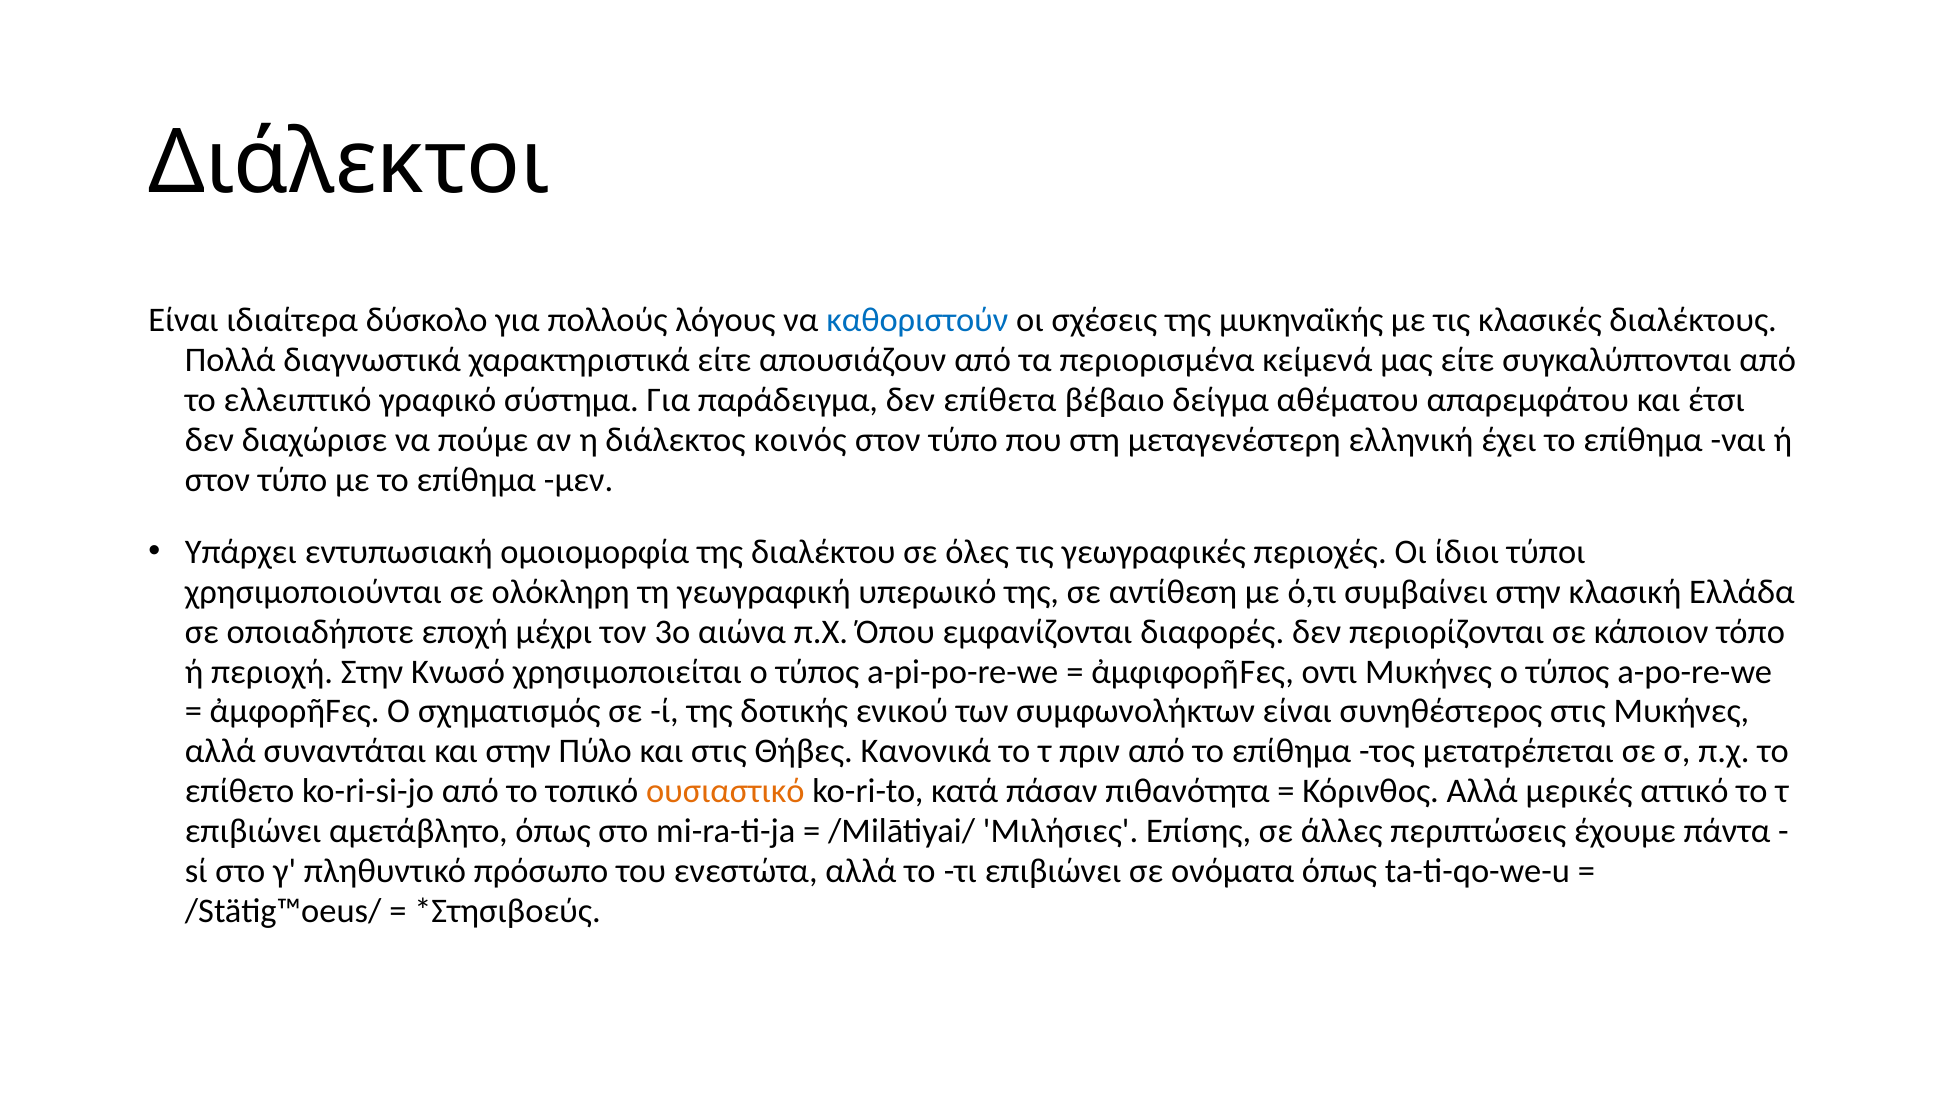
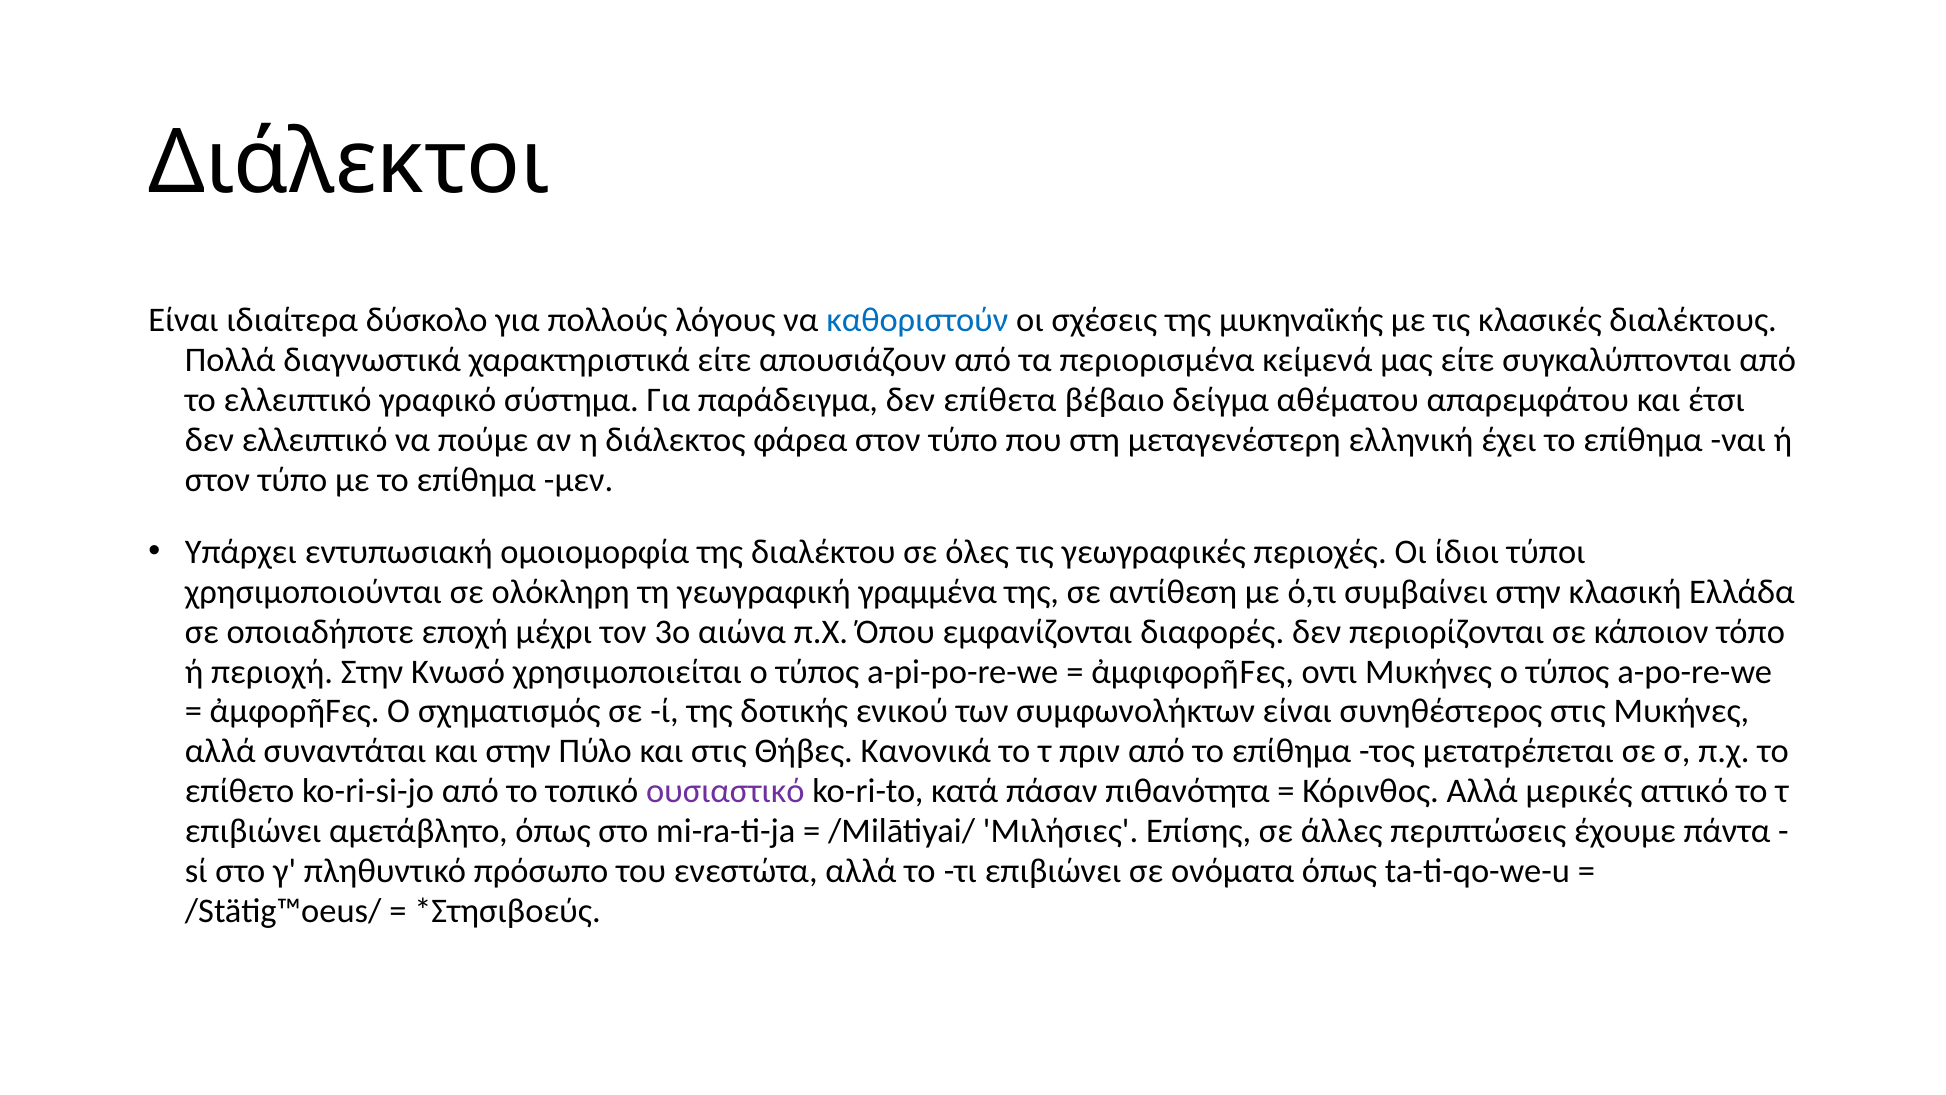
δεν διαχώρισε: διαχώρισε -> ελλειπτικό (315, 440)
κοινός: κοινός -> φάρεα (800, 440)
υπερωικό: υπερωικό -> γραμμένα (928, 592)
ουσιαστικό colour: orange -> purple (725, 791)
